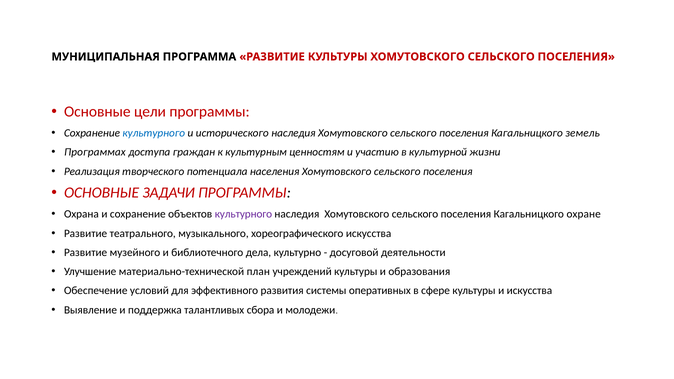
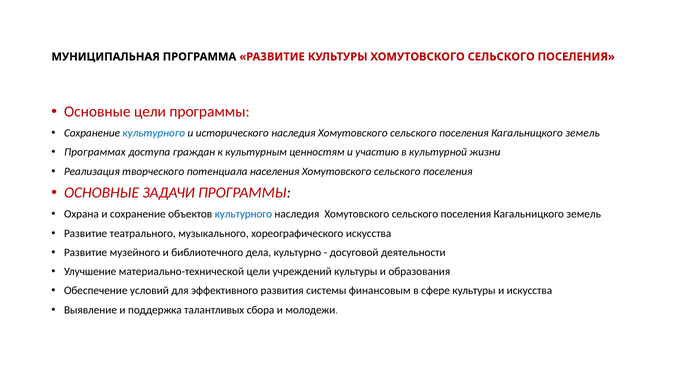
культурного colour: purple -> blue (243, 214)
охране: охране -> земель (584, 214)
материально-технической план: план -> цели (258, 272)
оперативных: оперативных -> финансовым (380, 291)
